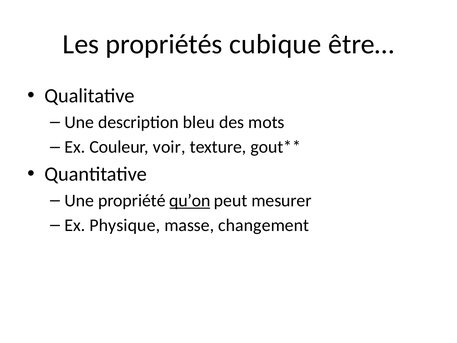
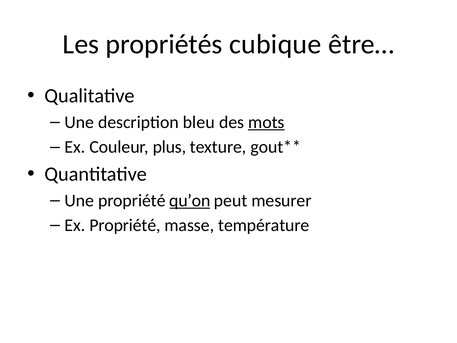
mots underline: none -> present (266, 122)
voir: voir -> plus (169, 147)
Ex Physique: Physique -> Propriété (125, 225)
changement: changement -> température (264, 225)
